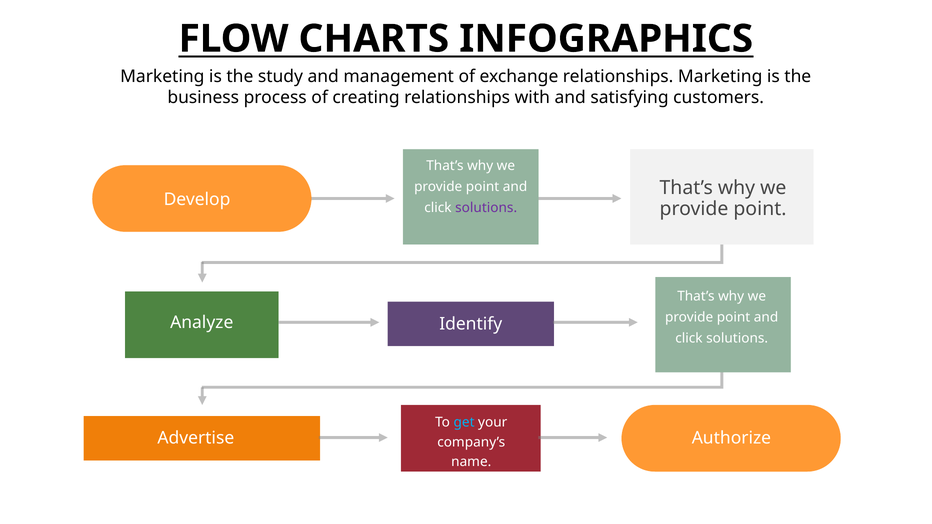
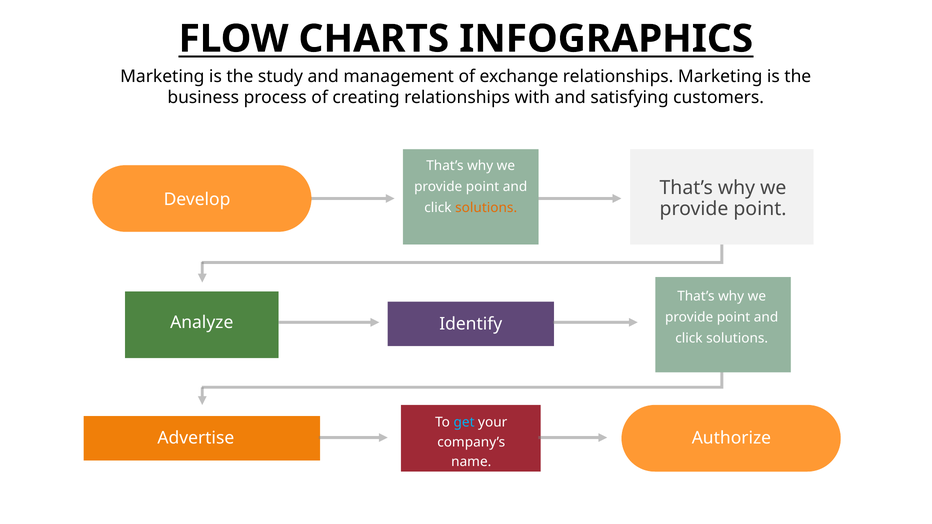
solutions colour: purple -> orange (486, 208)
